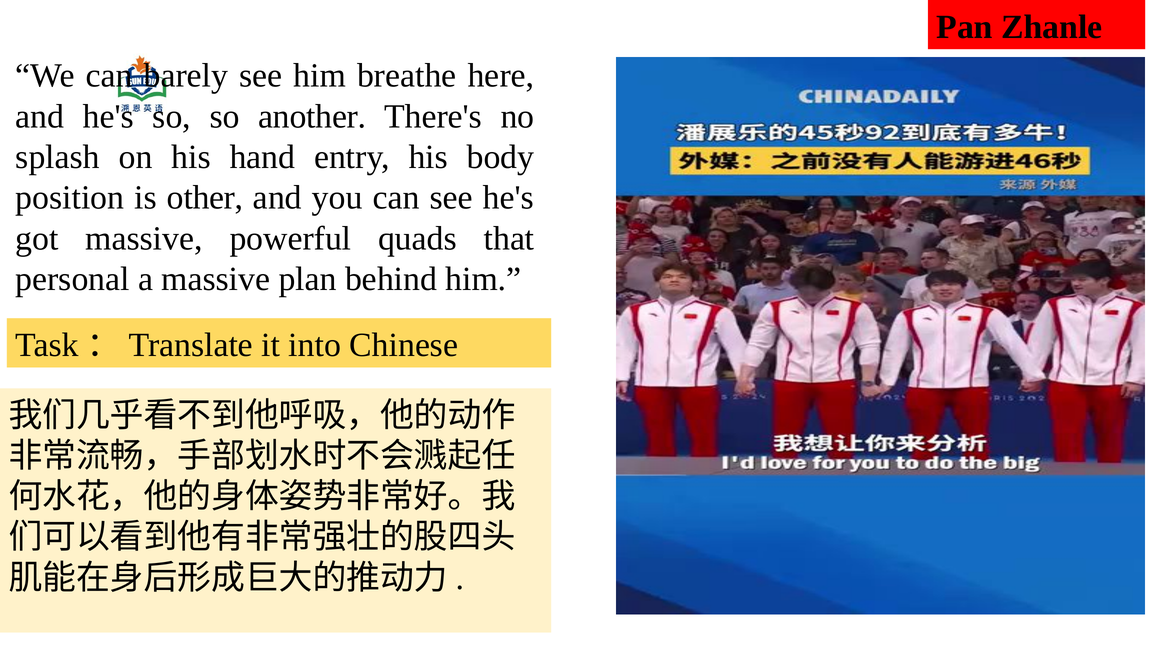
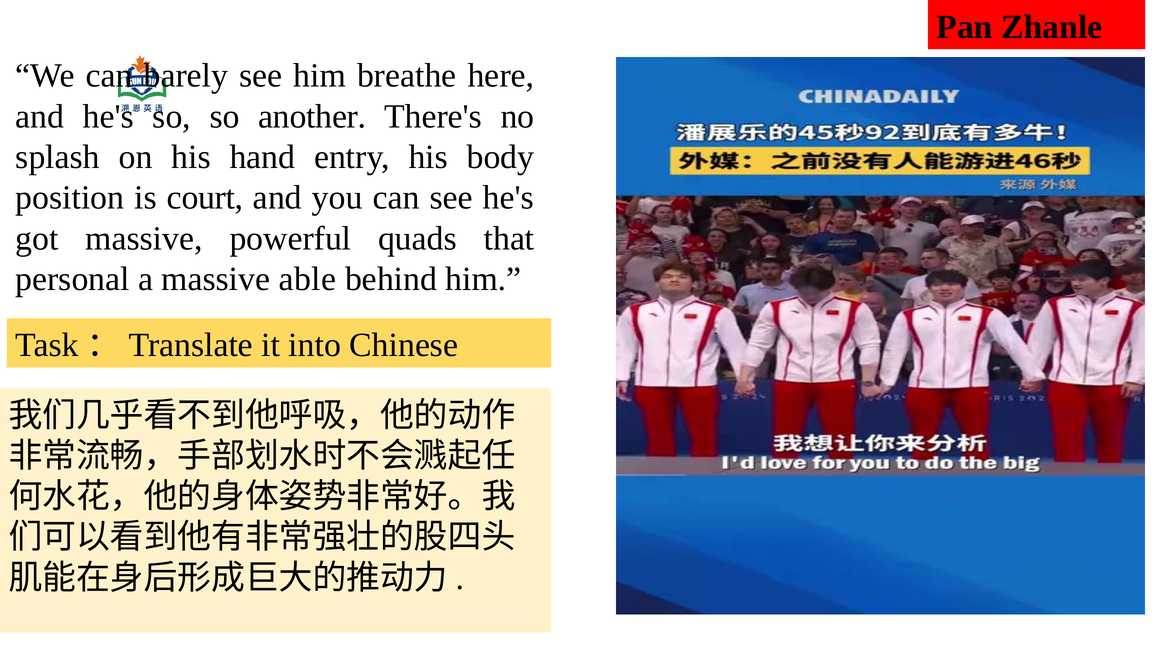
other: other -> court (205, 198)
plan: plan -> able (307, 279)
